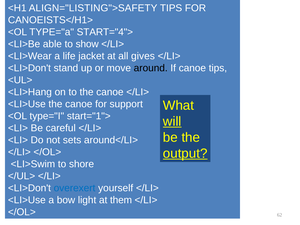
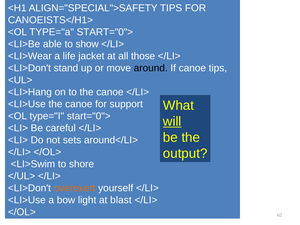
ALIGN="LISTING">SAFETY: ALIGN="LISTING">SAFETY -> ALIGN="SPECIAL">SAFETY (93, 8)
TYPE="a START="4">: START="4"> -> START="0"> (105, 32)
gives: gives -> those (143, 56)
type="I start="1">: start="1"> -> start="0"> (89, 116)
output underline: present -> none (185, 153)
overexert colour: blue -> orange (75, 188)
them: them -> blast (121, 200)
